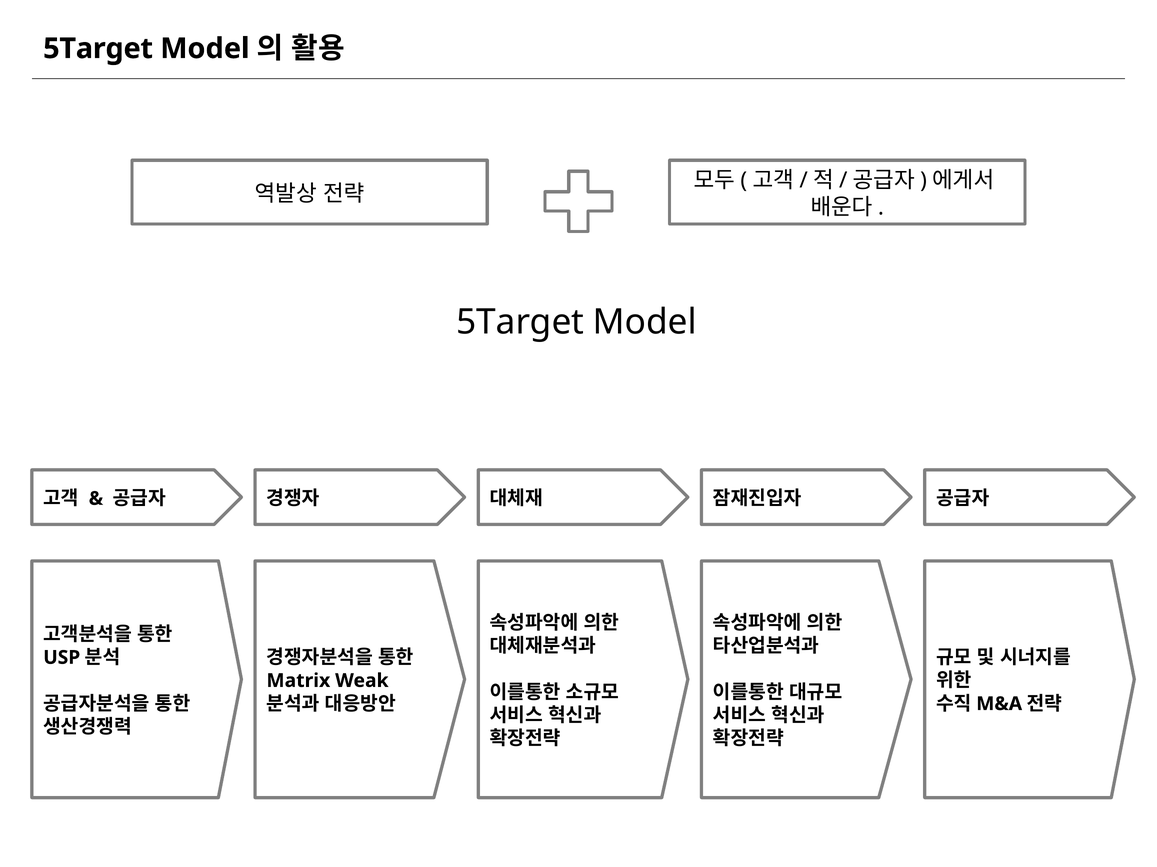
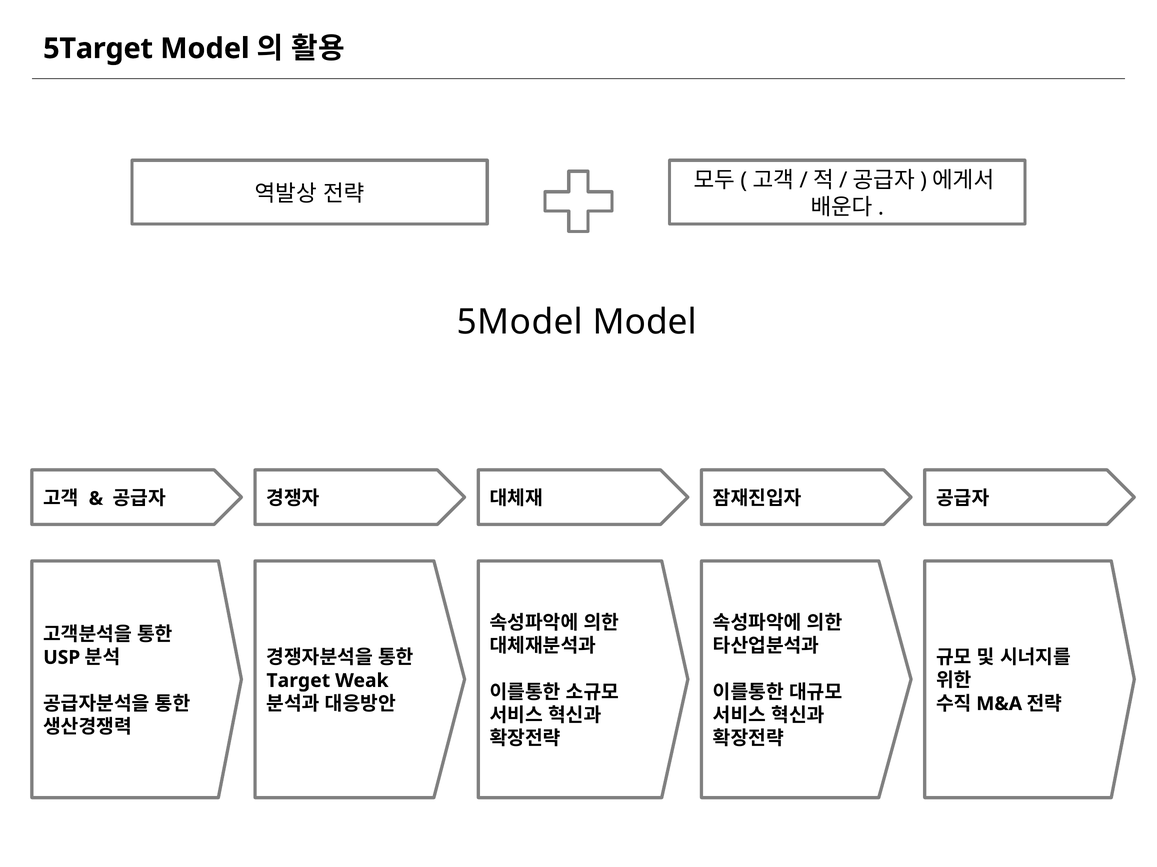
5Target: 5Target -> 5Model (520, 322)
Matrix: Matrix -> Target (298, 681)
